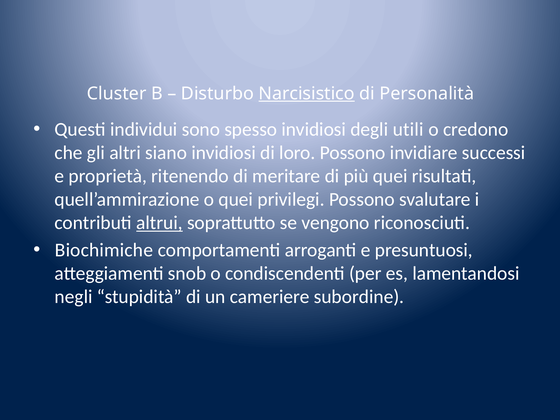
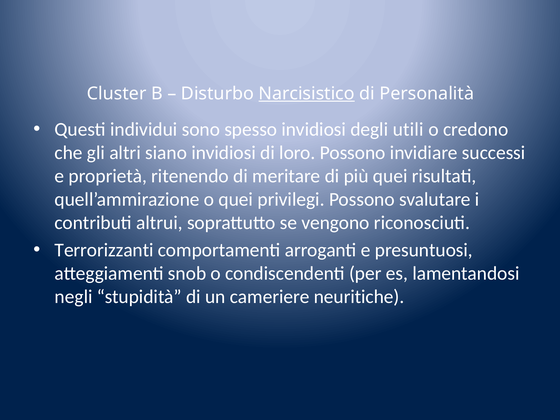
altrui underline: present -> none (159, 223)
Biochimiche: Biochimiche -> Terrorizzanti (104, 250)
subordine: subordine -> neuritiche (359, 297)
